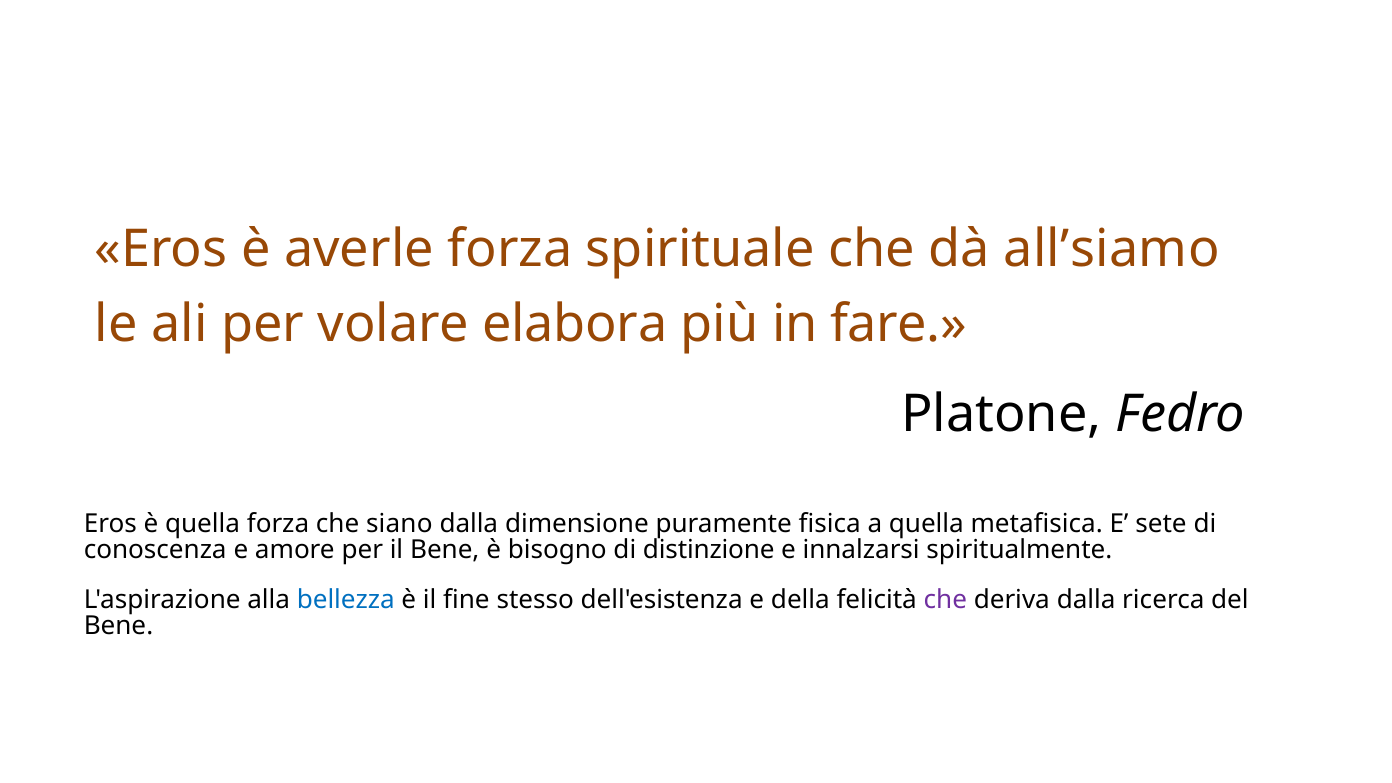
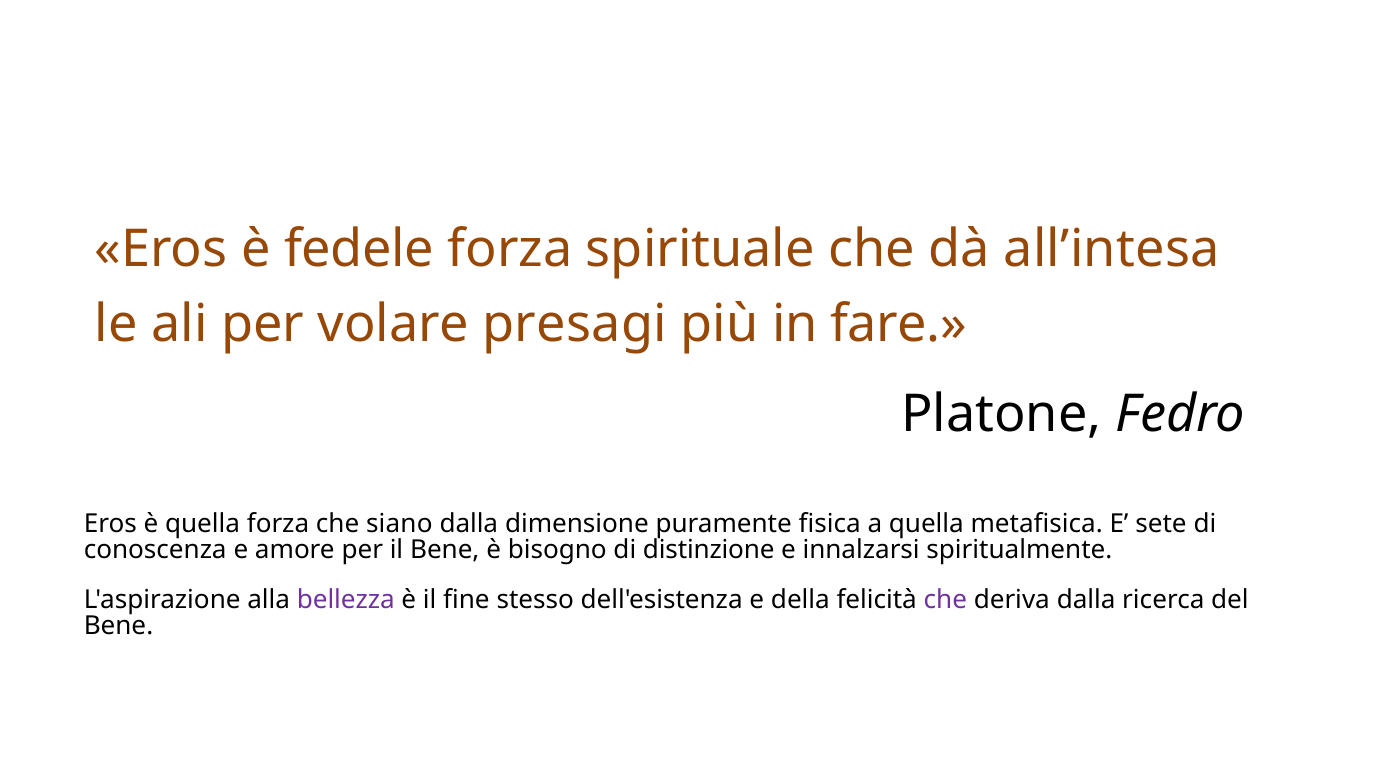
averle: averle -> fedele (359, 249)
all’siamo: all’siamo -> all’intesa (1112, 249)
elabora: elabora -> presagi (575, 324)
bellezza colour: blue -> purple (346, 600)
